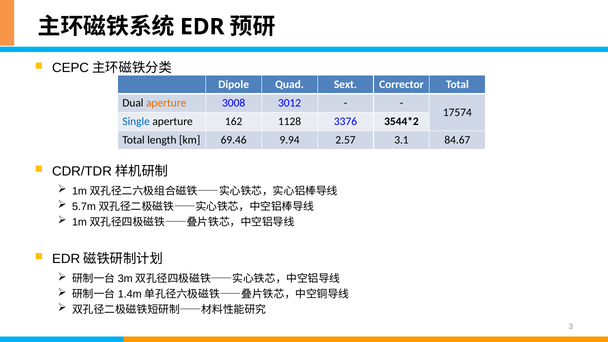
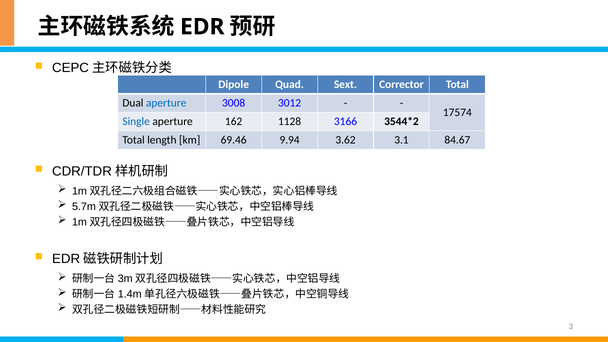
aperture colour: orange -> blue (166, 103)
3376: 3376 -> 3166 (346, 122)
2.57: 2.57 -> 3.62 (346, 140)
